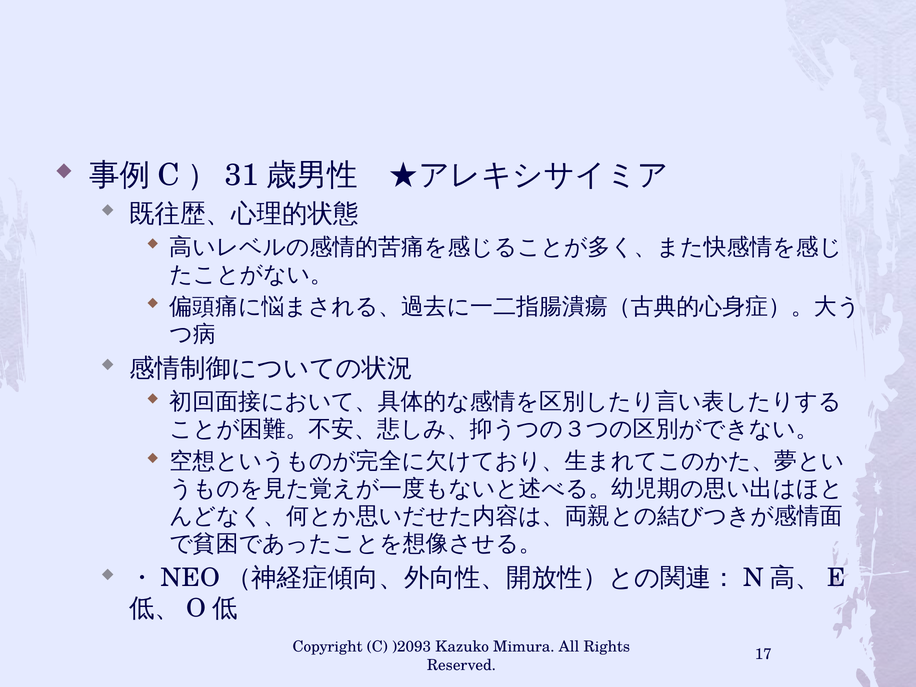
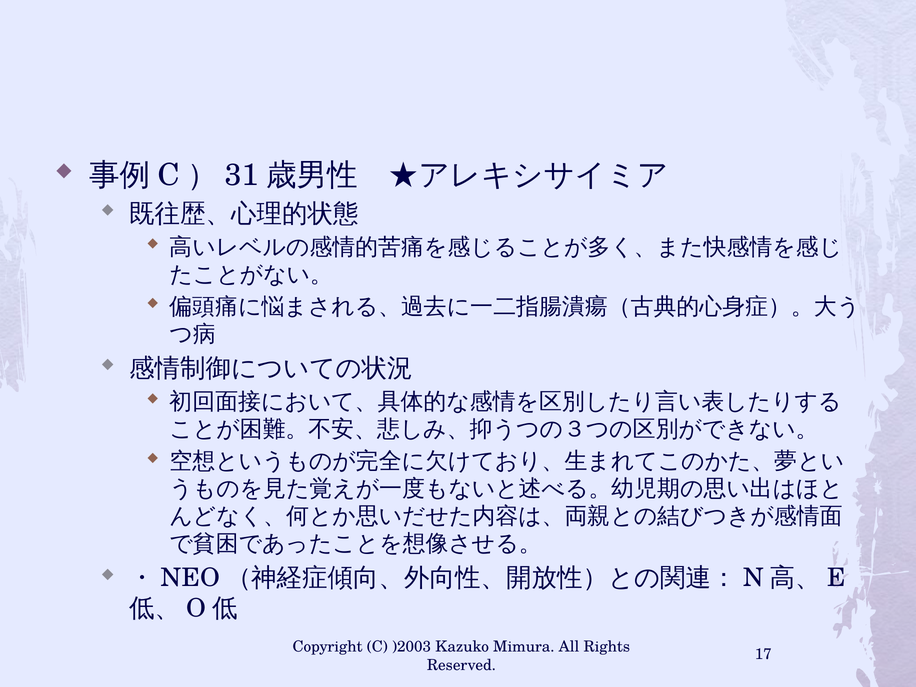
)2093: )2093 -> )2003 (412, 647)
